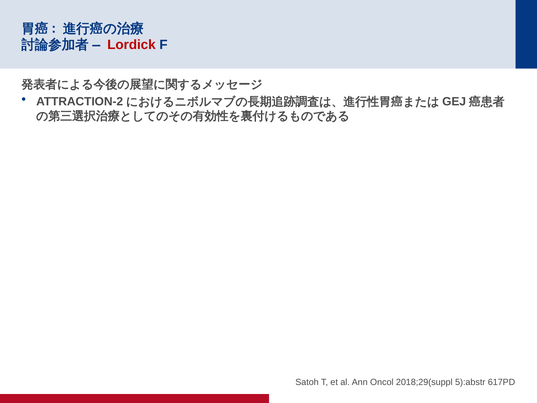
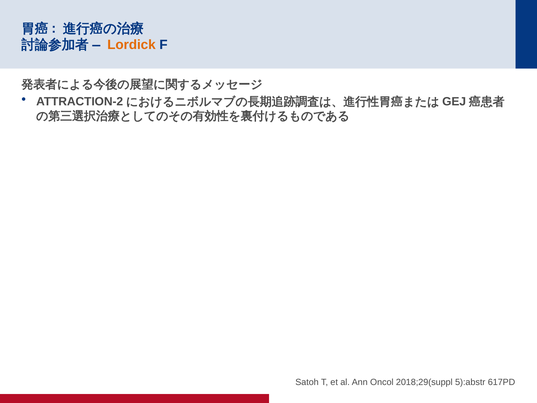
Lordick colour: red -> orange (131, 45)
